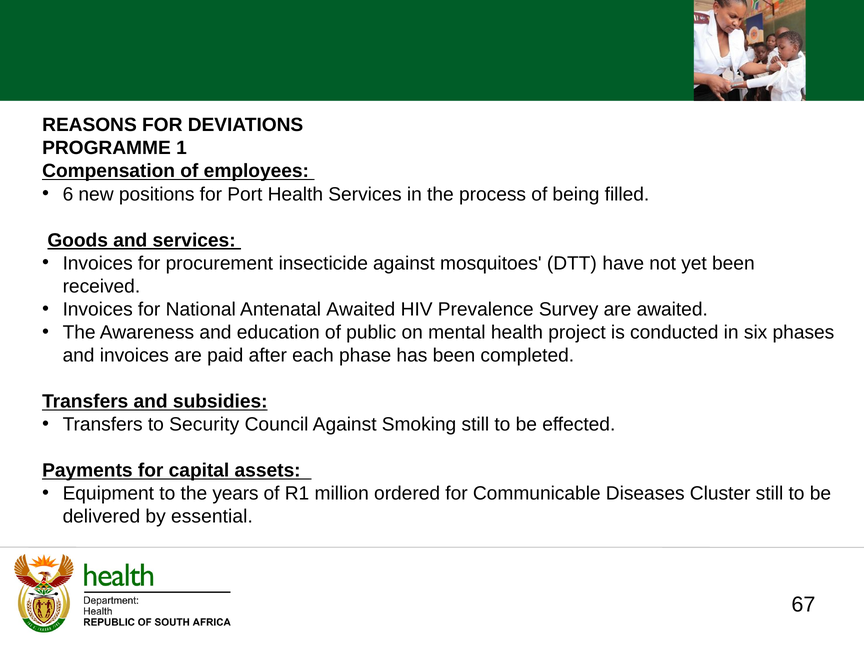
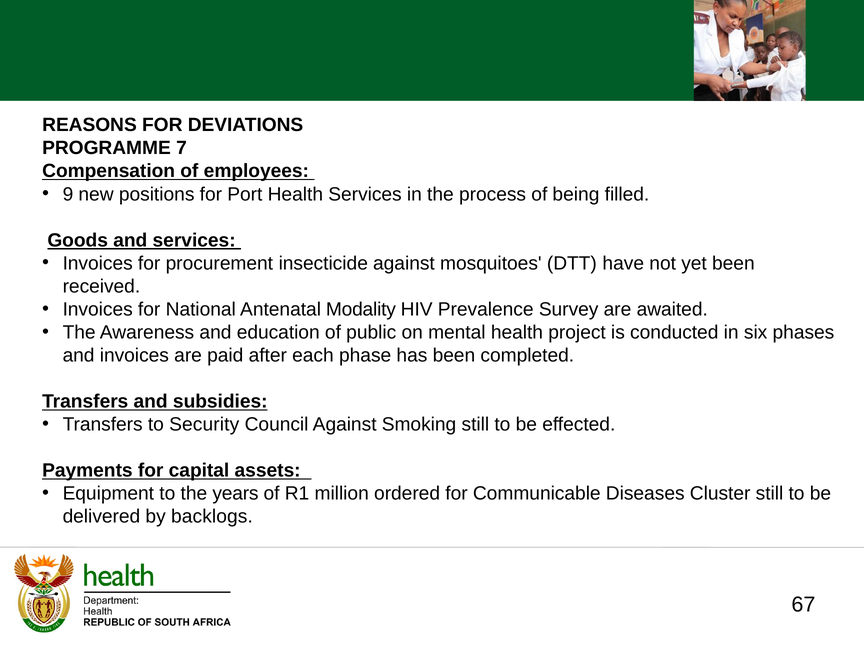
1: 1 -> 7 (181, 148)
6: 6 -> 9 (68, 194)
Antenatal Awaited: Awaited -> Modality (361, 309)
essential: essential -> backlogs (212, 517)
